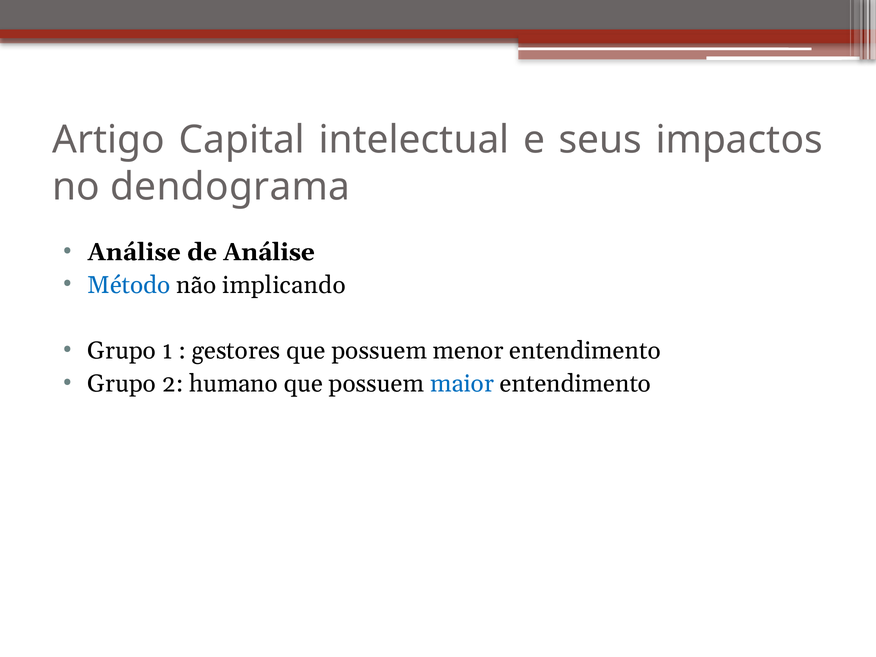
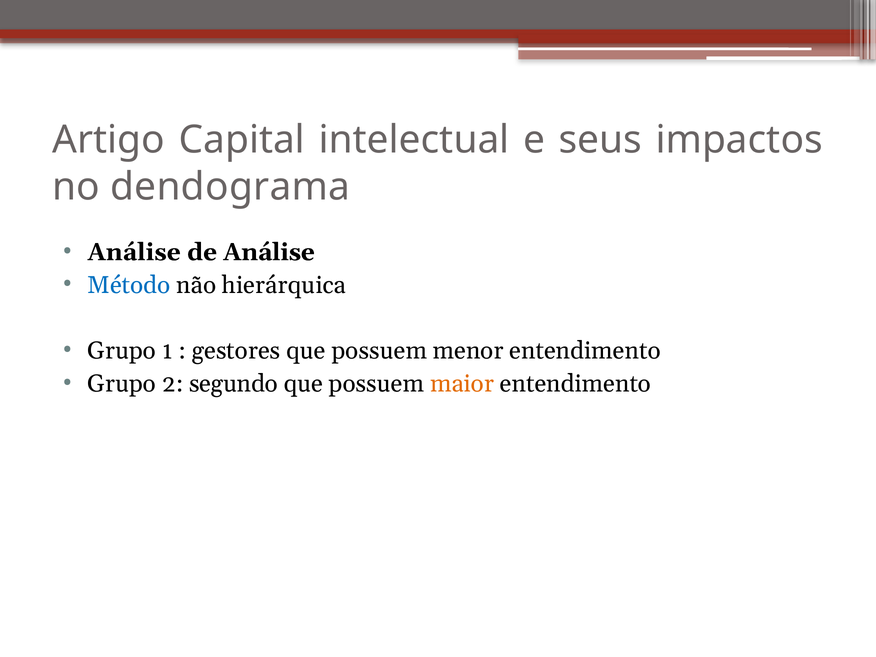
implicando: implicando -> hierárquica (284, 285)
humano: humano -> segundo (234, 384)
maior colour: blue -> orange (462, 384)
